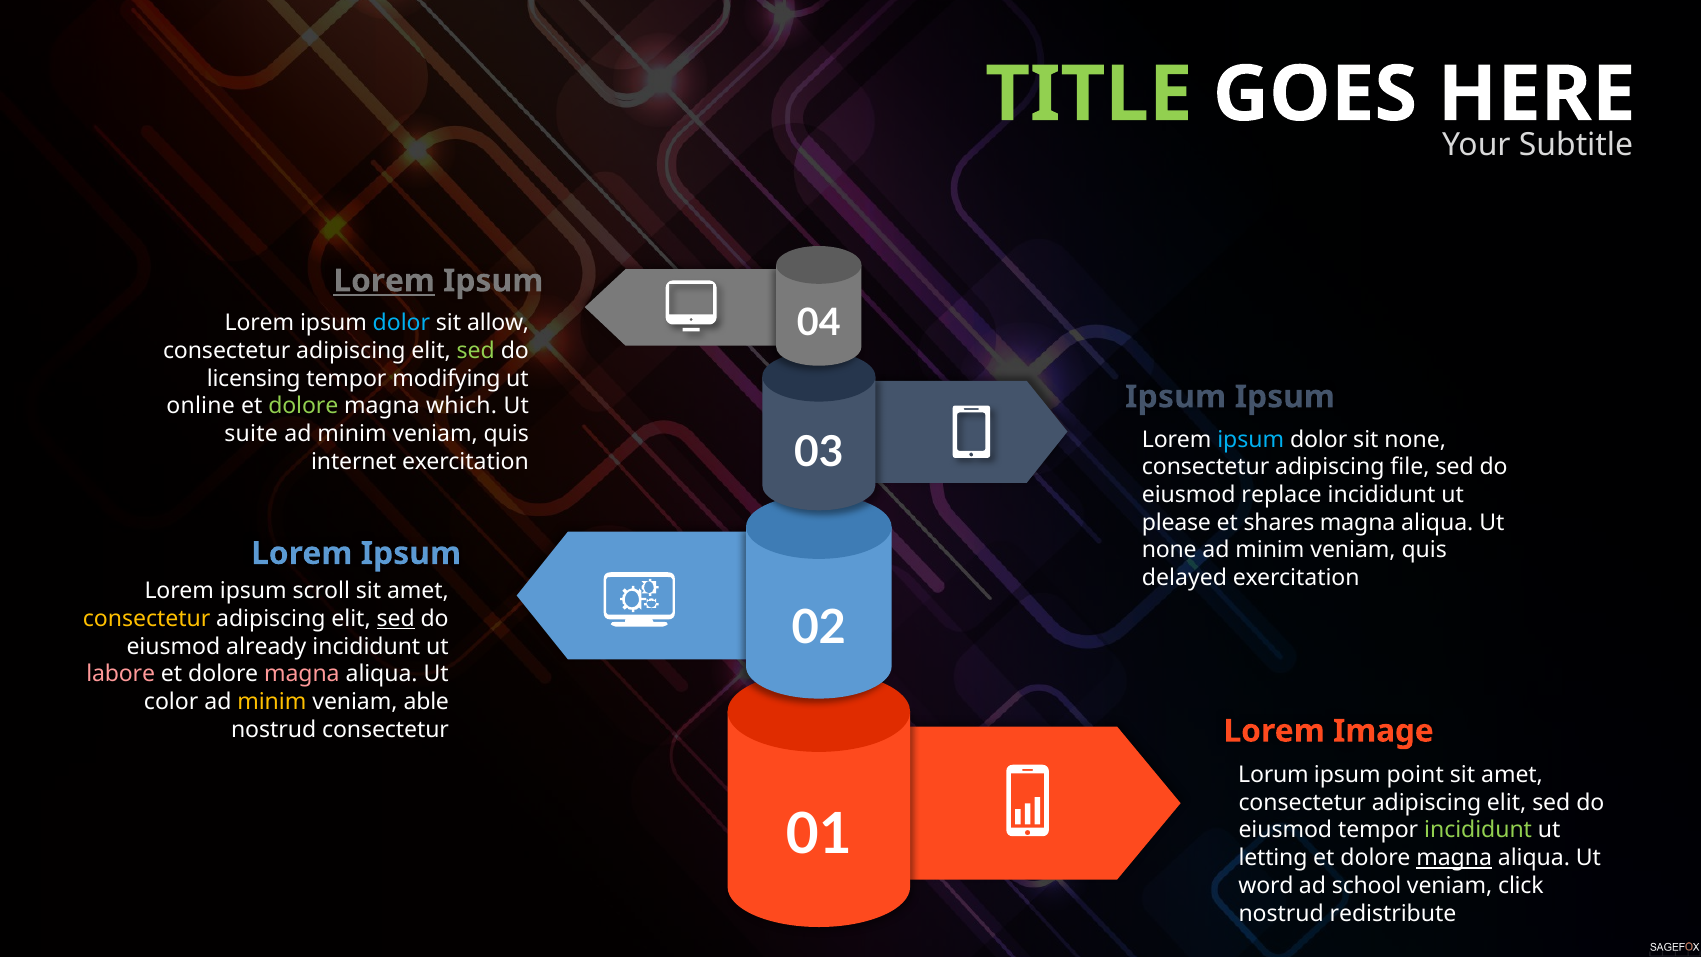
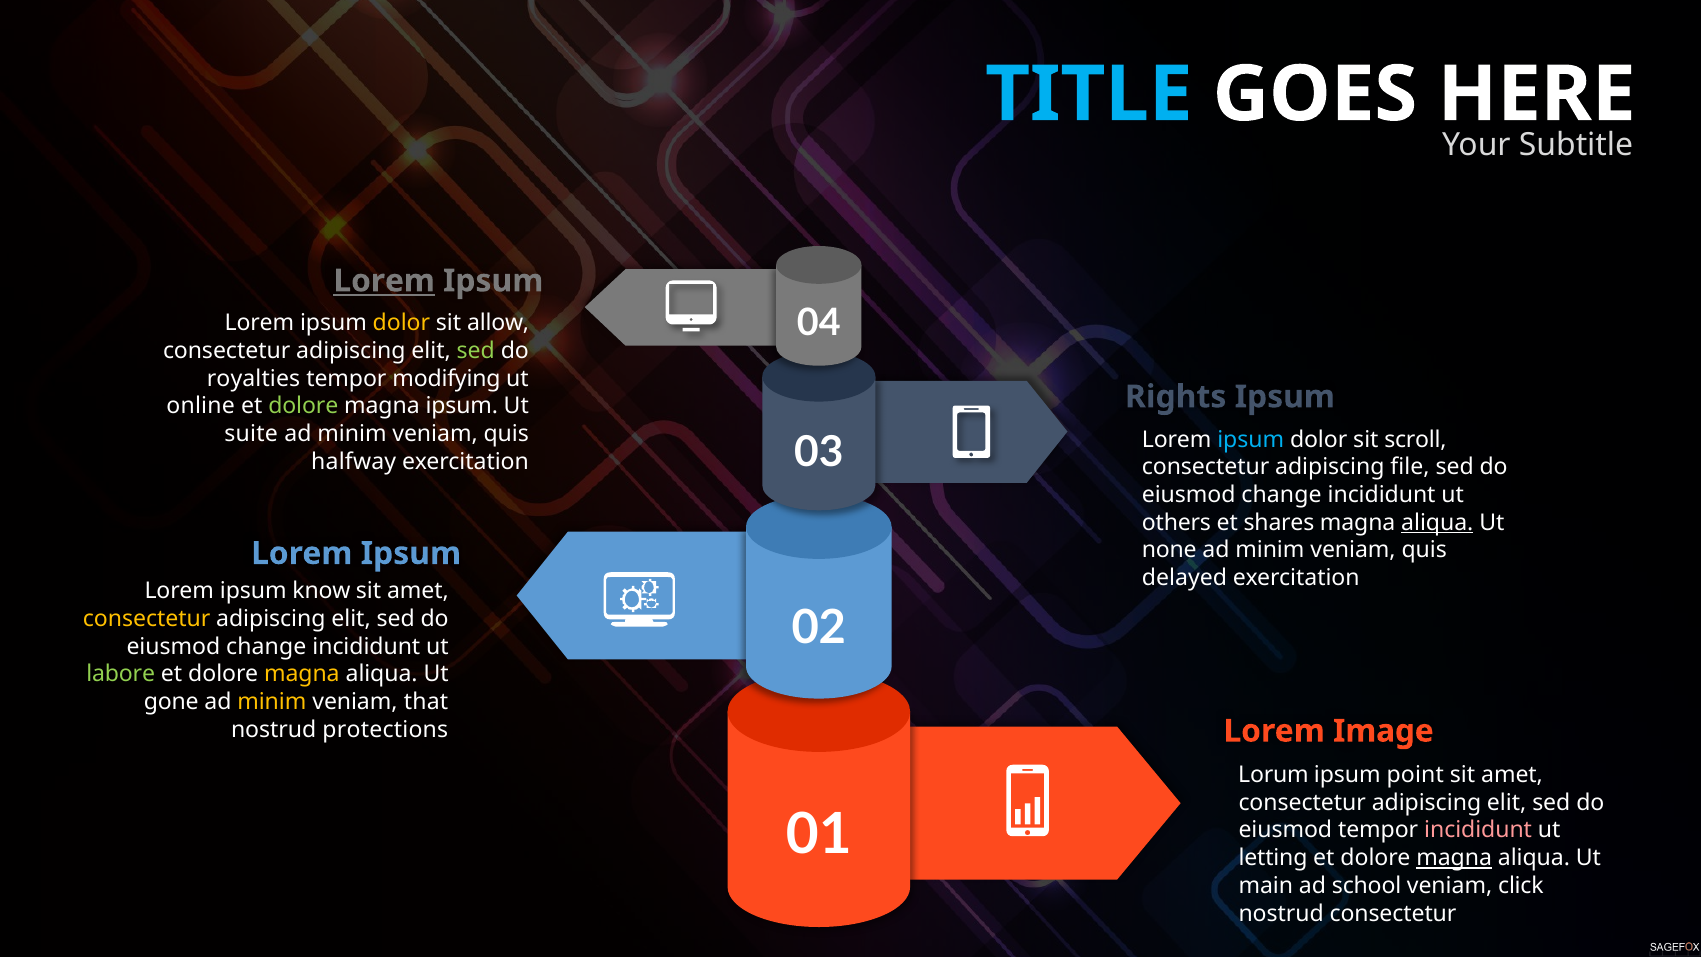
TITLE colour: light green -> light blue (1089, 94)
dolor colour: light blue -> yellow (401, 323)
licensing: licensing -> royalties (254, 379)
Ipsum: Ipsum -> Rights (1176, 397)
magna which: which -> ipsum (462, 406)
sit none: none -> scroll (1415, 439)
internet: internet -> halfway (354, 462)
replace: replace -> change (1282, 495)
please: please -> others (1176, 522)
aliqua underline: none -> present (1437, 522)
scroll: scroll -> know (321, 591)
sed underline: present -> none (396, 619)
already: already -> change (266, 646)
labore colour: pink -> light green (121, 674)
magna colour: pink -> yellow (302, 674)
color: color -> gone (171, 702)
able: able -> that (426, 702)
nostrud consectetur: consectetur -> protections (385, 729)
incididunt colour: light green -> pink (1478, 830)
word: word -> main (1266, 886)
nostrud redistribute: redistribute -> consectetur (1393, 913)
